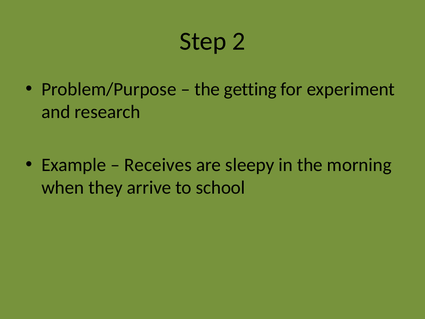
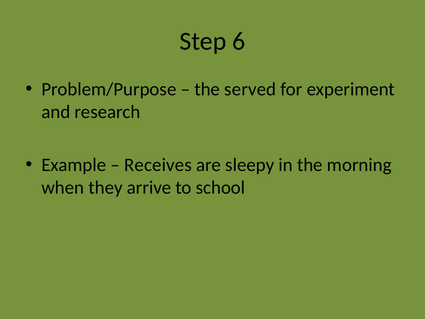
2: 2 -> 6 (239, 41)
getting: getting -> served (250, 89)
